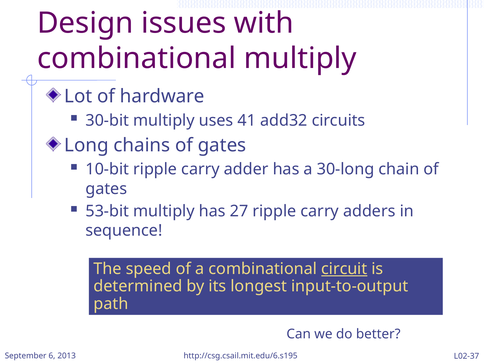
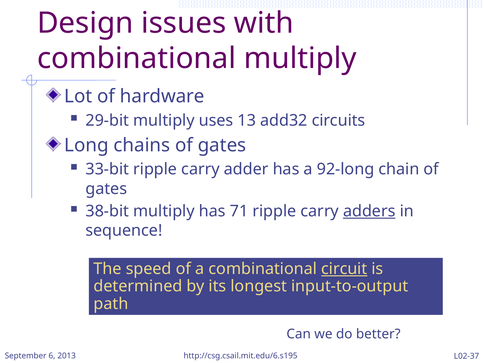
30-bit: 30-bit -> 29-bit (107, 120)
41: 41 -> 13 (247, 120)
10-bit: 10-bit -> 33-bit (107, 169)
30-long: 30-long -> 92-long (346, 169)
53-bit: 53-bit -> 38-bit (107, 211)
27: 27 -> 71 (239, 211)
adders underline: none -> present (369, 211)
